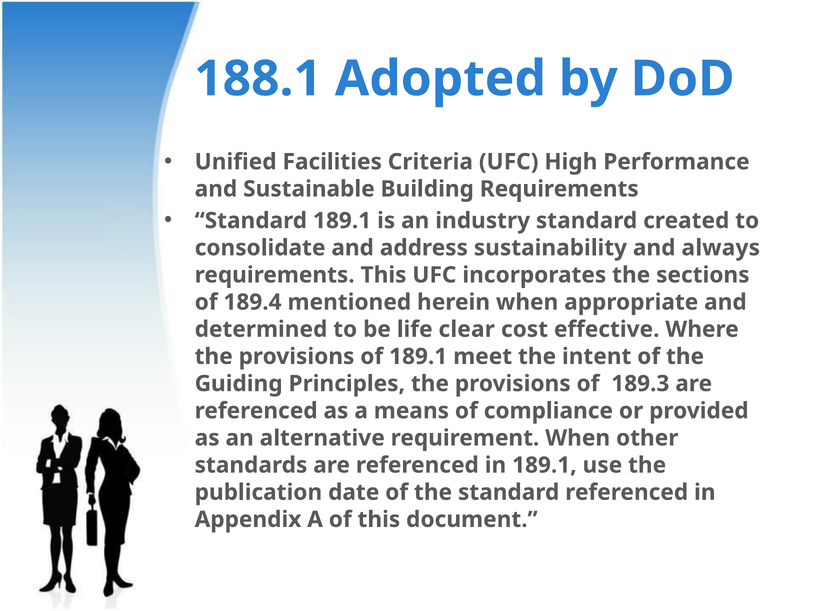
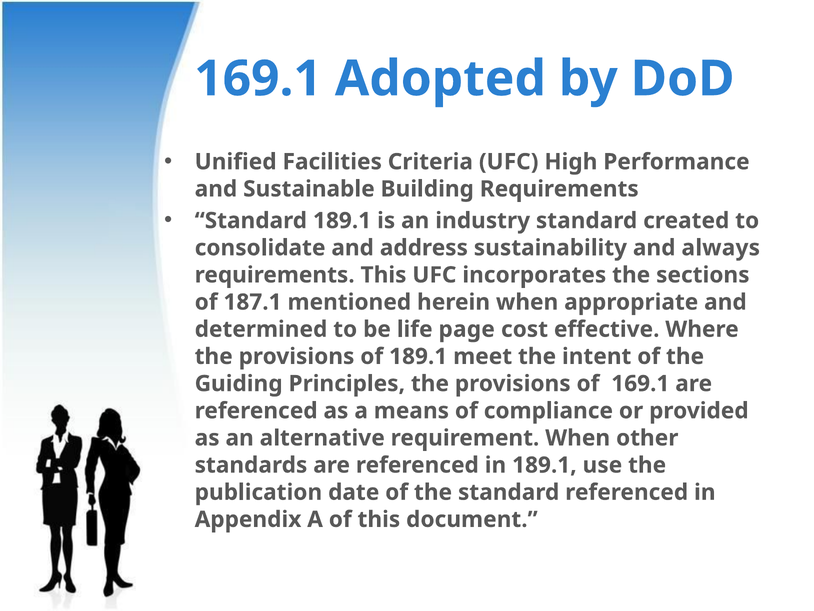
188.1: 188.1 -> 169.1 (258, 79)
189.4: 189.4 -> 187.1 (252, 302)
clear: clear -> page (467, 329)
of 189.3: 189.3 -> 169.1 (640, 383)
